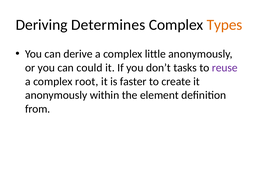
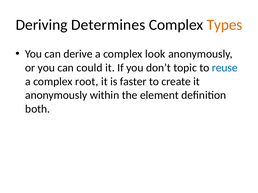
little: little -> look (155, 54)
tasks: tasks -> topic (185, 68)
reuse colour: purple -> blue (225, 68)
from: from -> both (38, 109)
